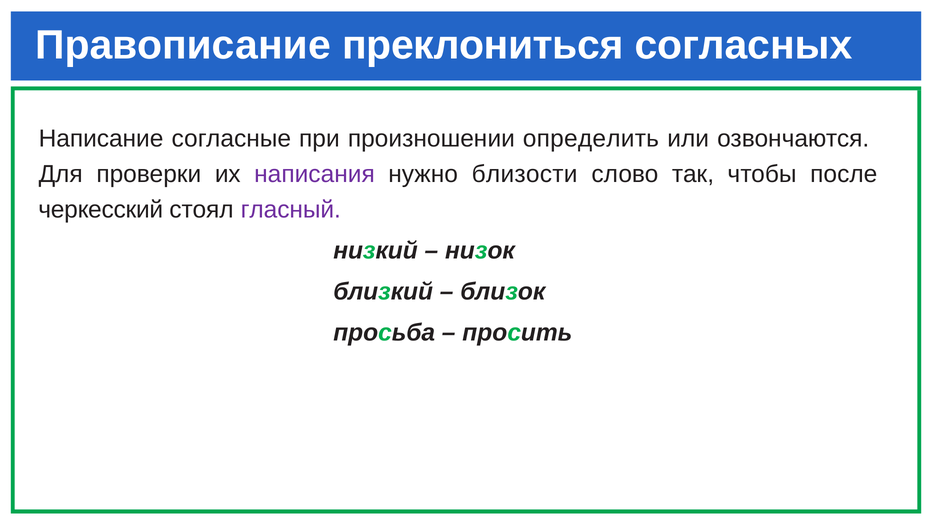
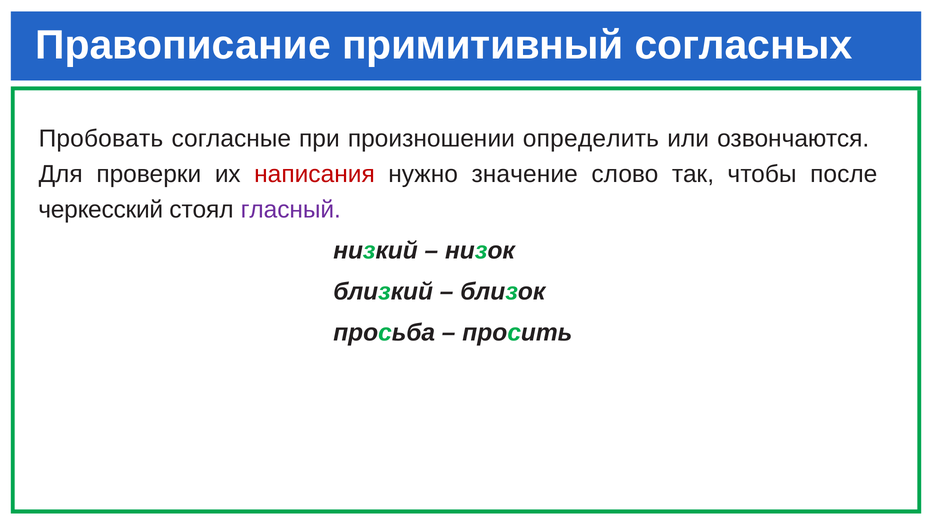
преклониться: преклониться -> примитивный (483, 45)
Написание: Написание -> Пробовать (101, 139)
написания colour: purple -> red (314, 174)
близости: близости -> значение (525, 174)
